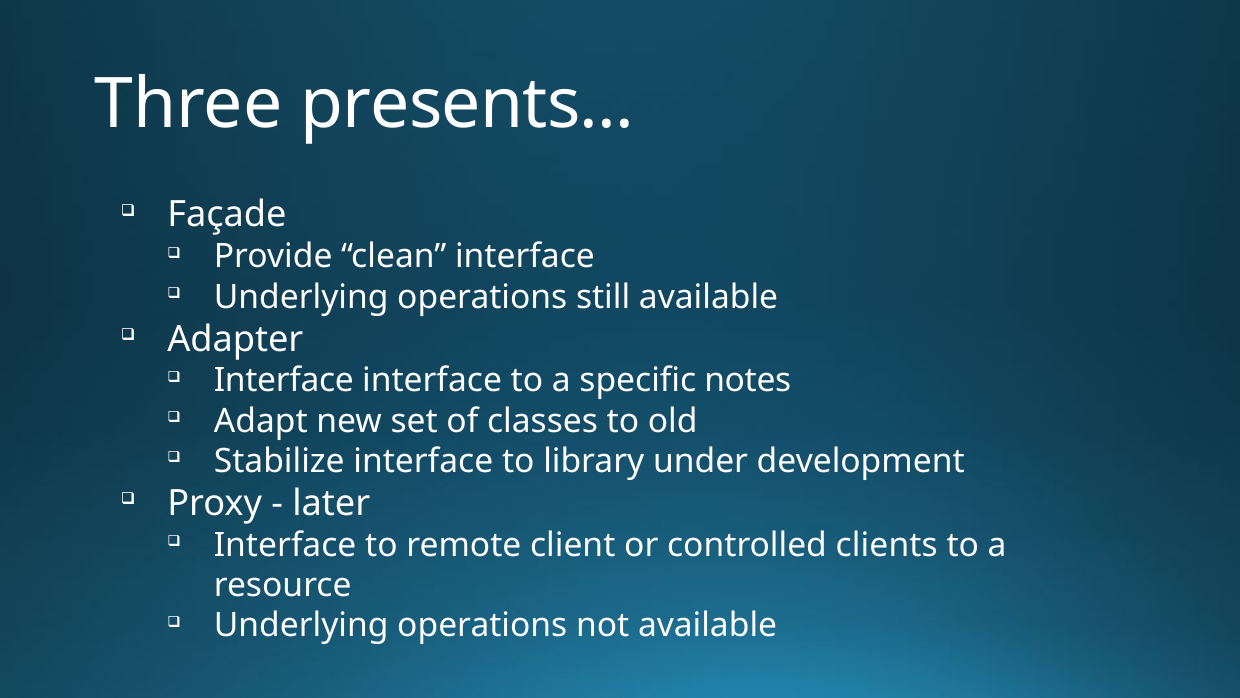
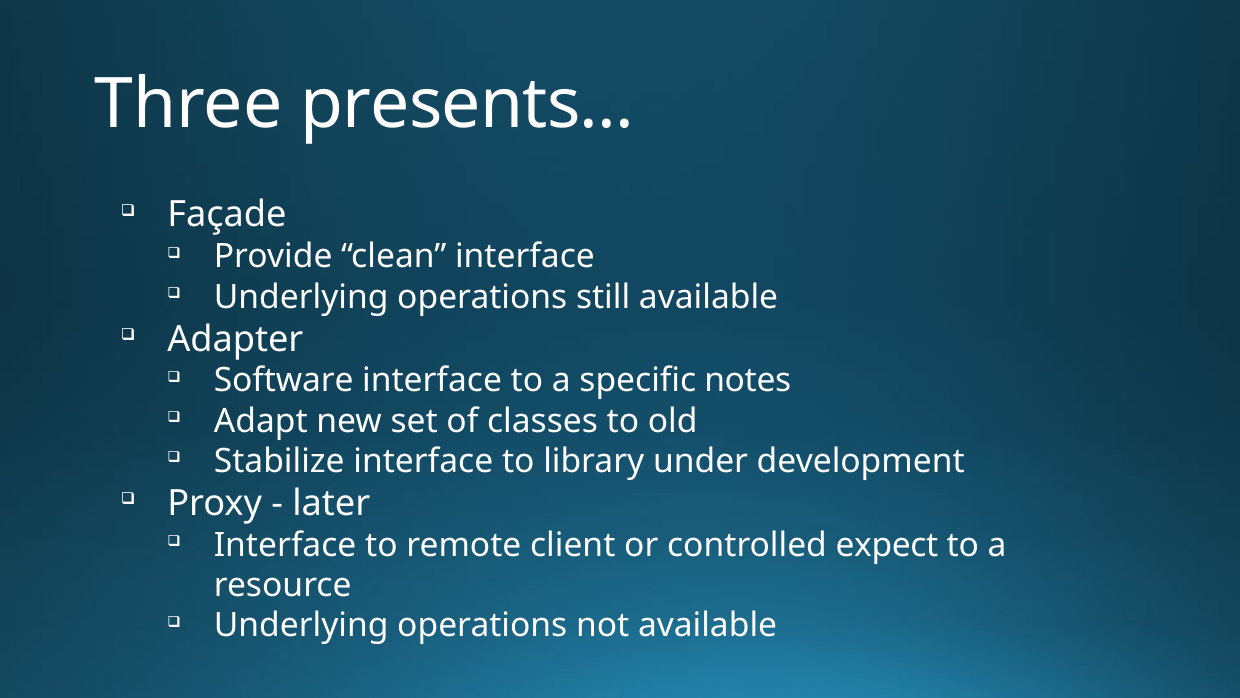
Interface: Interface -> Software (284, 381)
clients: clients -> expect (887, 545)
